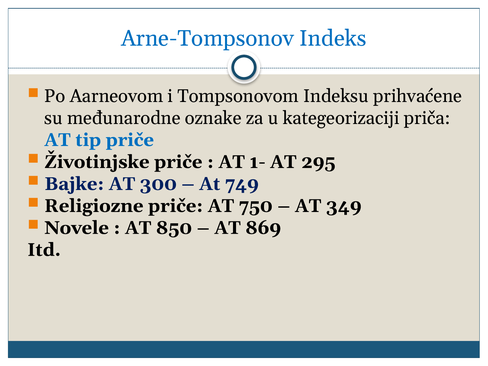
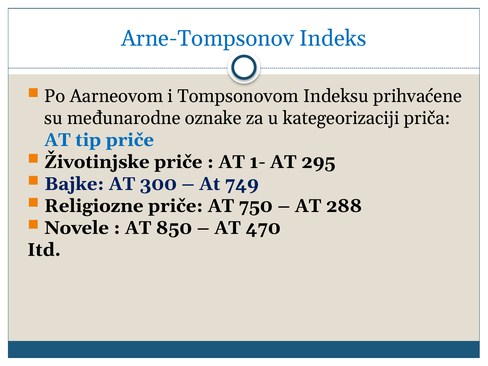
349: 349 -> 288 (344, 206)
869: 869 -> 470 (263, 228)
